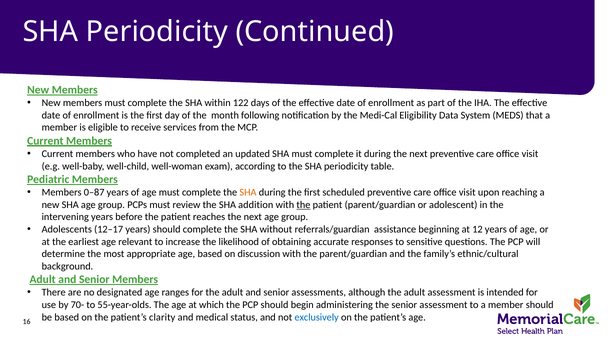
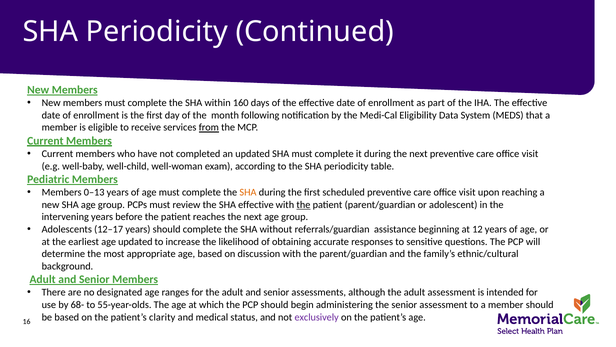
122: 122 -> 160 (241, 103)
from underline: none -> present (209, 127)
0–87: 0–87 -> 0–13 (94, 192)
SHA addition: addition -> effective (256, 204)
age relevant: relevant -> updated (135, 241)
70-: 70- -> 68- (77, 304)
exclusively colour: blue -> purple (317, 317)
